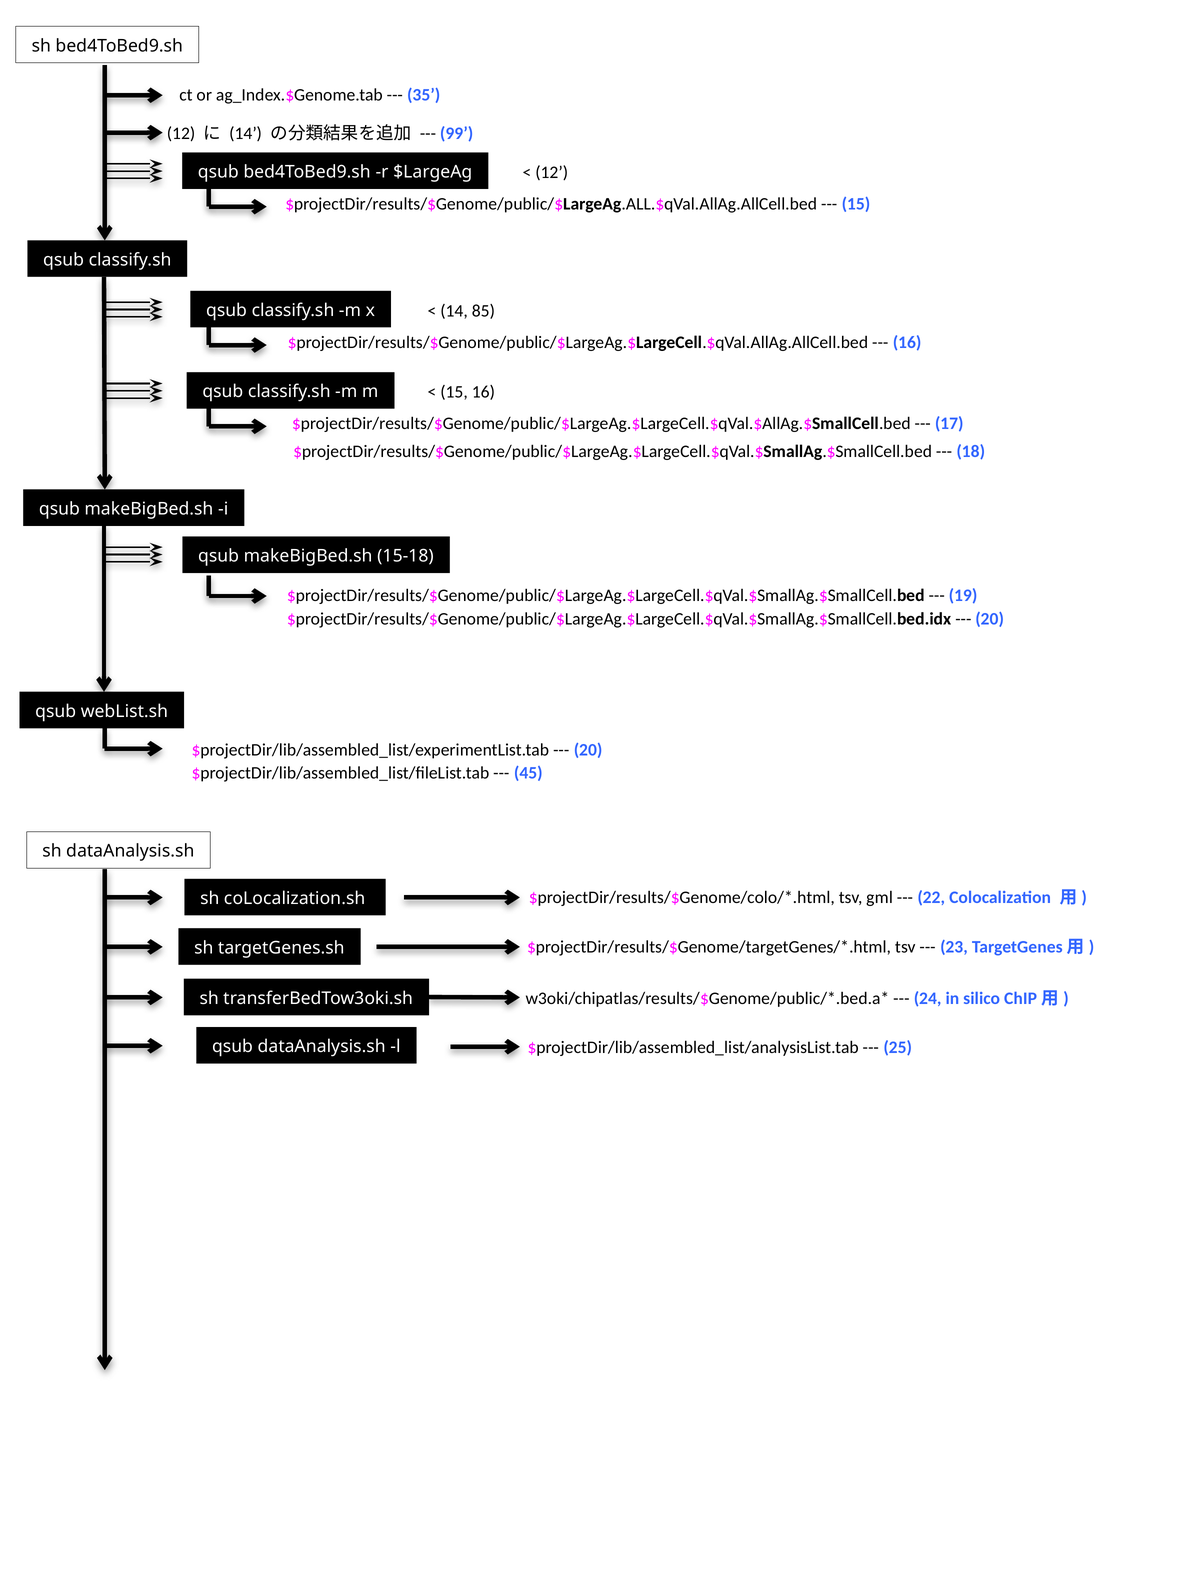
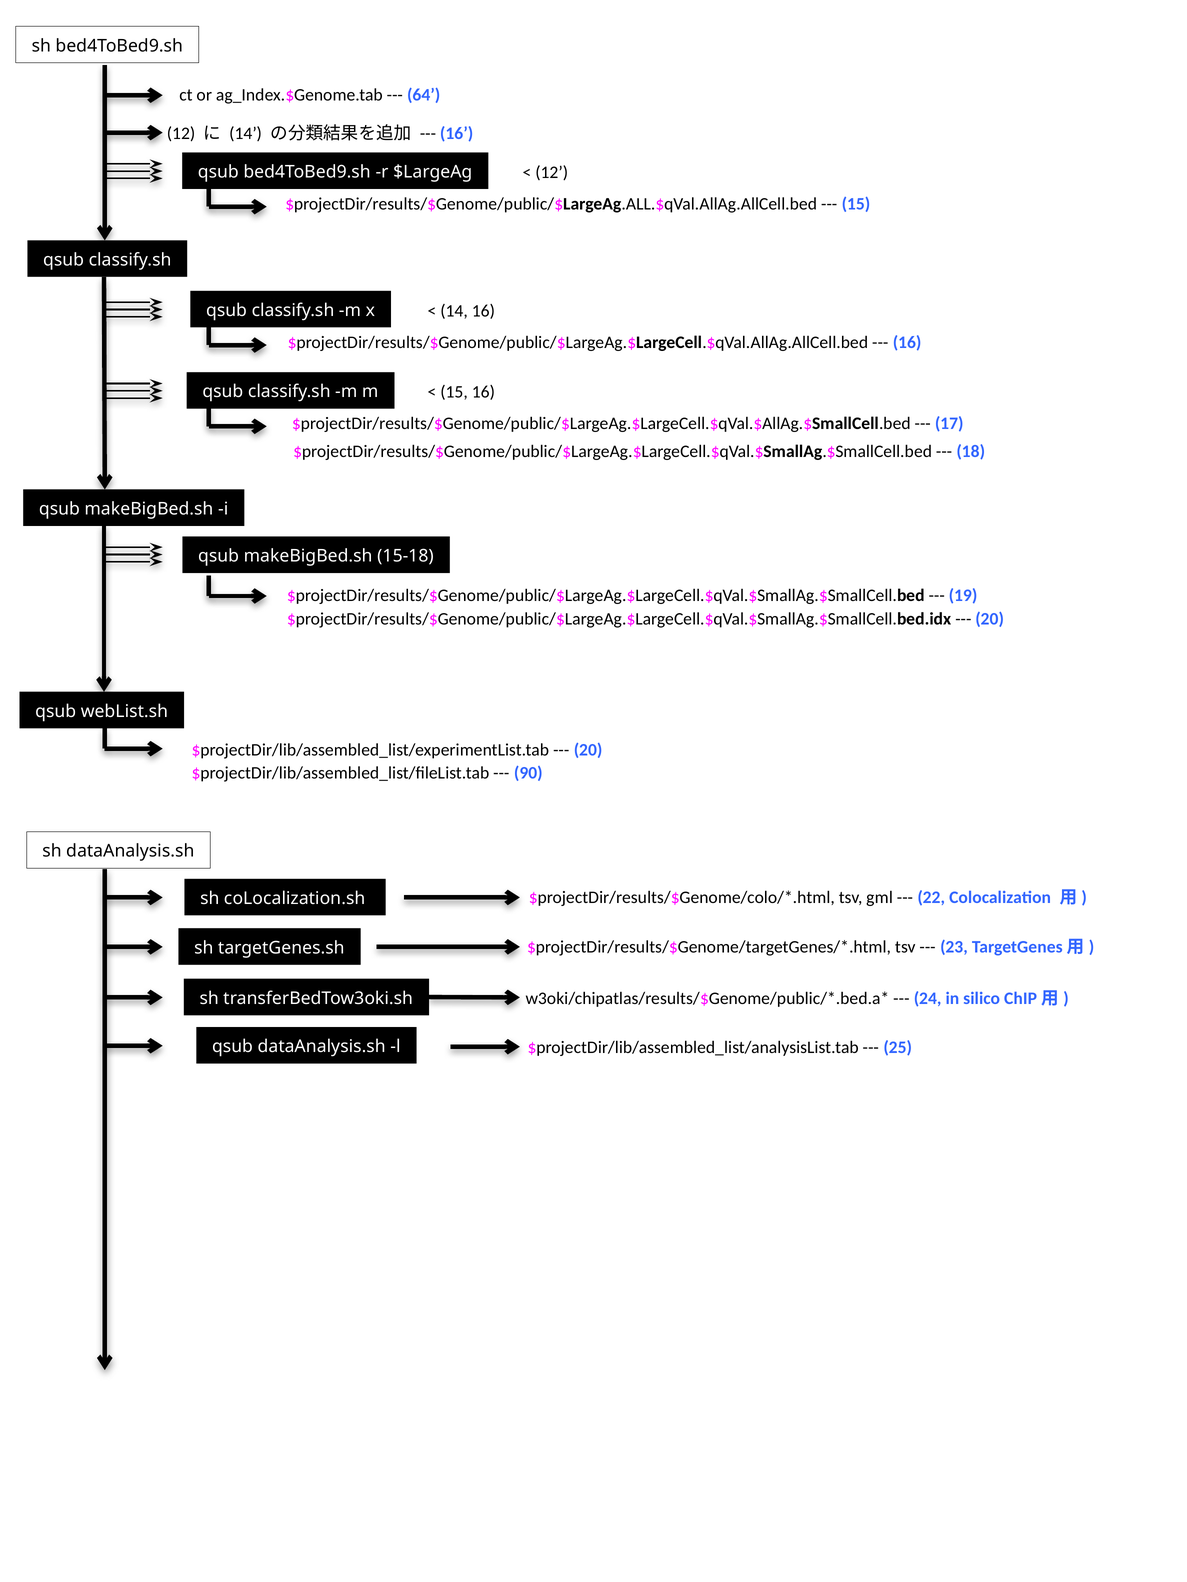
35: 35 -> 64 (424, 95)
99: 99 -> 16 (457, 133)
14 85: 85 -> 16 (483, 311)
45: 45 -> 90 (528, 773)
